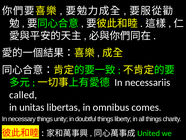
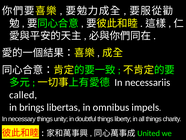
unitas: unitas -> brings (32, 107)
comes: comes -> impels (145, 107)
